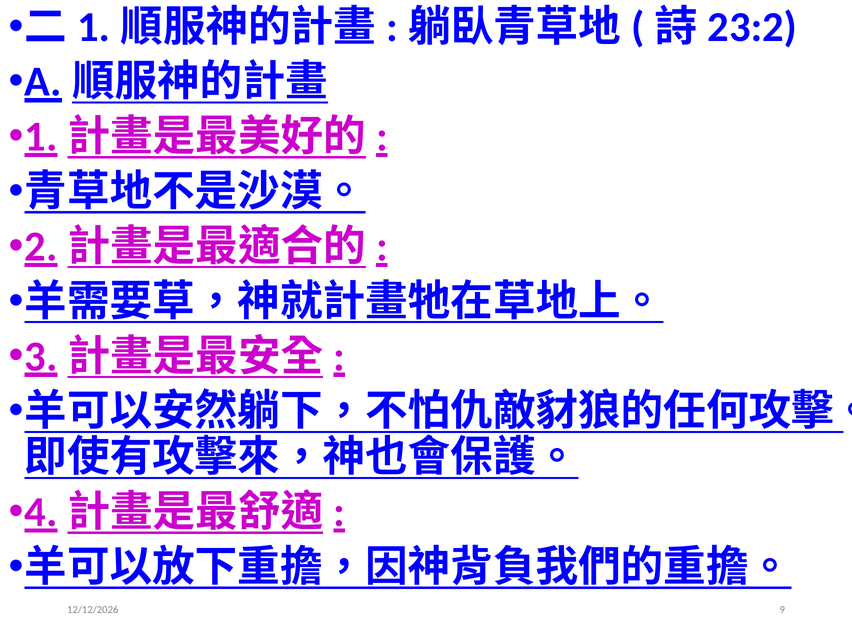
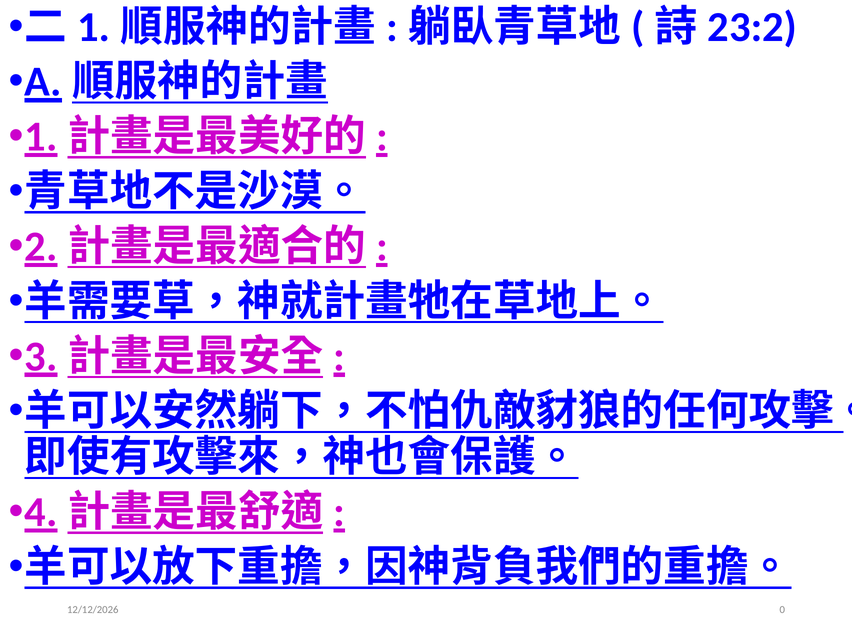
9: 9 -> 0 (782, 610)
